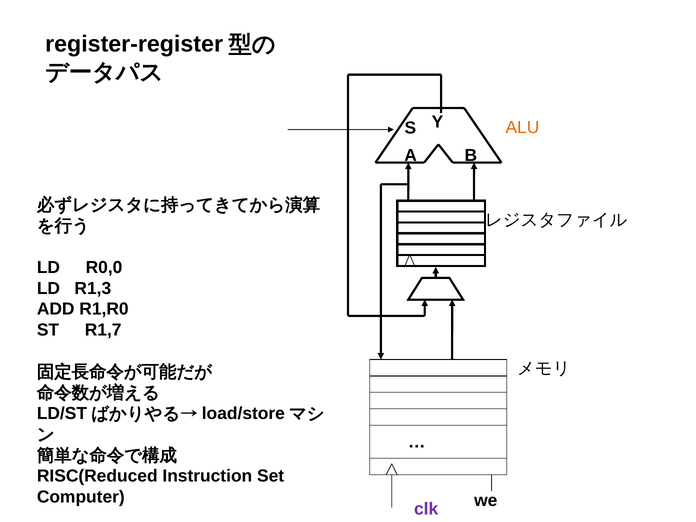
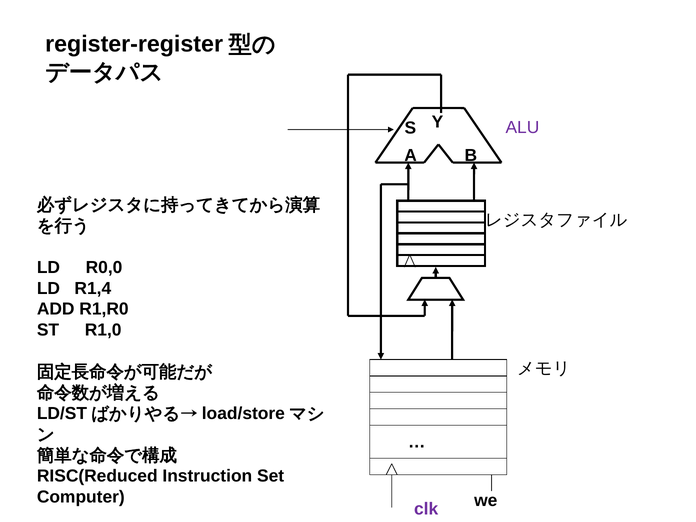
ALU colour: orange -> purple (522, 127)
R1,3: R1,3 -> R1,4 (93, 288)
R1,7: R1,7 -> R1,0 (103, 330)
